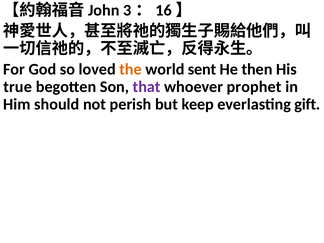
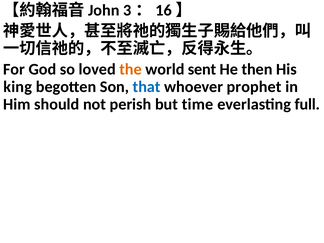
true: true -> king (18, 87)
that colour: purple -> blue (147, 87)
keep: keep -> time (198, 104)
gift: gift -> full (307, 104)
